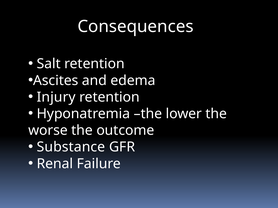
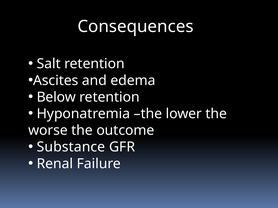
Injury: Injury -> Below (56, 97)
